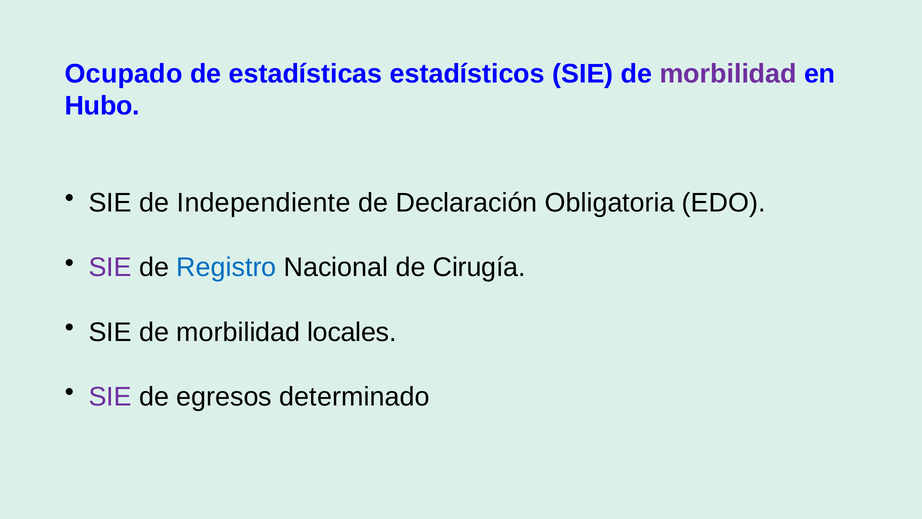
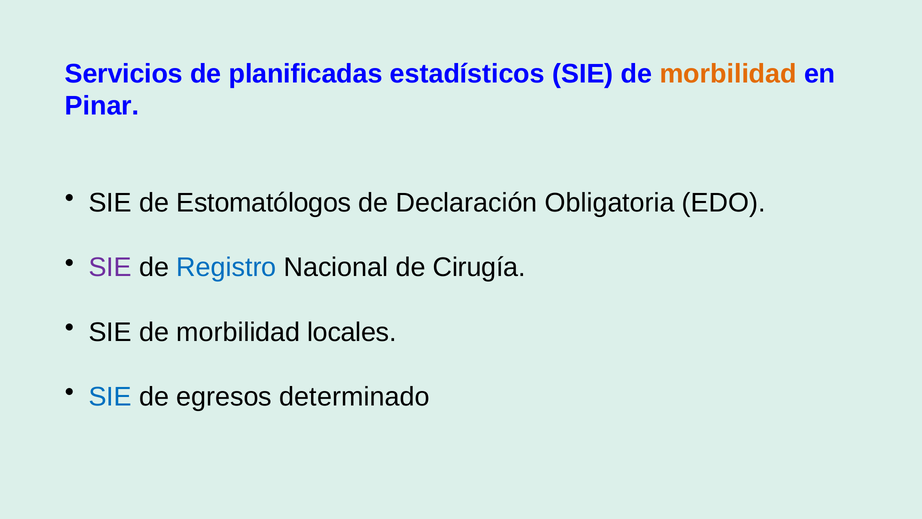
Ocupado: Ocupado -> Servicios (124, 74)
estadísticas: estadísticas -> planificadas (306, 74)
morbilidad colour: purple -> orange (728, 74)
Hubo: Hubo -> Pinar (102, 106)
Independiente: Independiente -> Estomatólogos (264, 203)
SIE colour: purple -> blue (110, 397)
